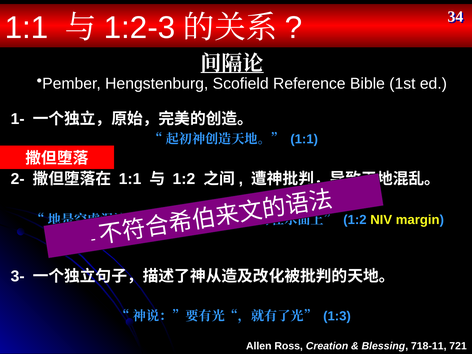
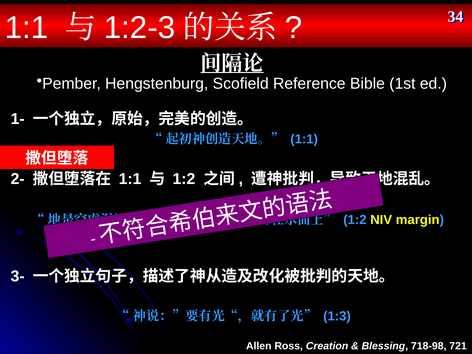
718-11: 718-11 -> 718-98 (429, 346)
